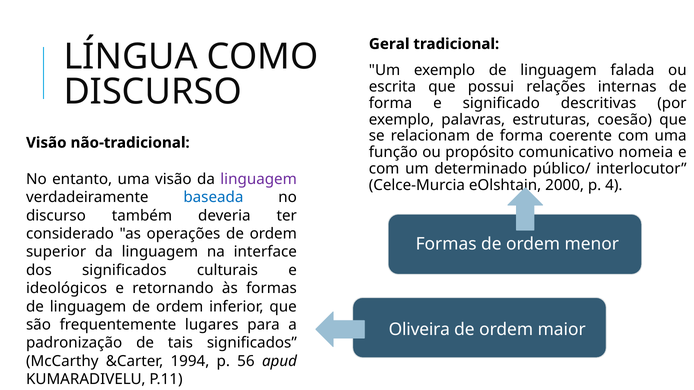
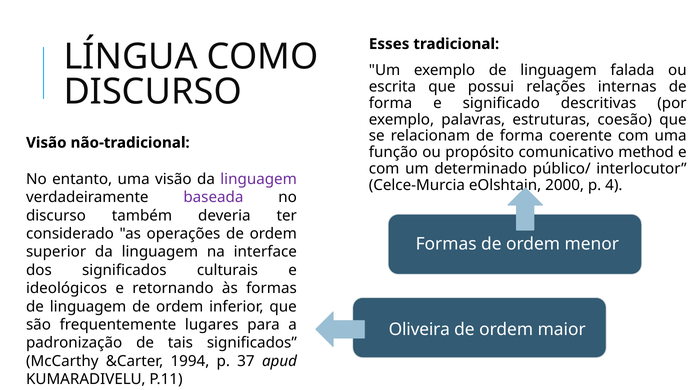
Geral: Geral -> Esses (389, 44)
nomeia: nomeia -> method (646, 153)
baseada colour: blue -> purple (213, 198)
56: 56 -> 37 (246, 361)
